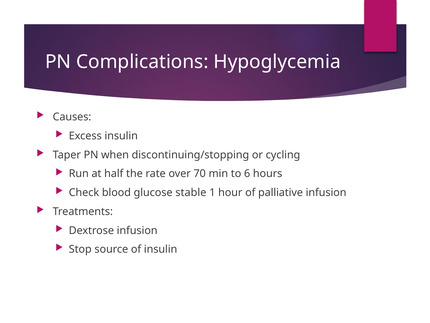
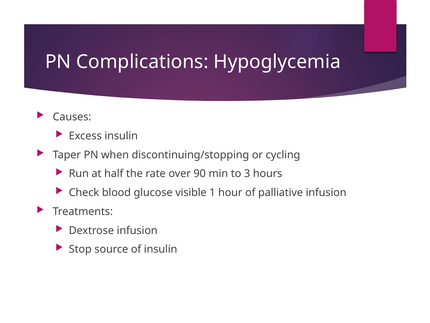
70: 70 -> 90 (200, 173)
6: 6 -> 3 (247, 173)
stable: stable -> visible (191, 192)
